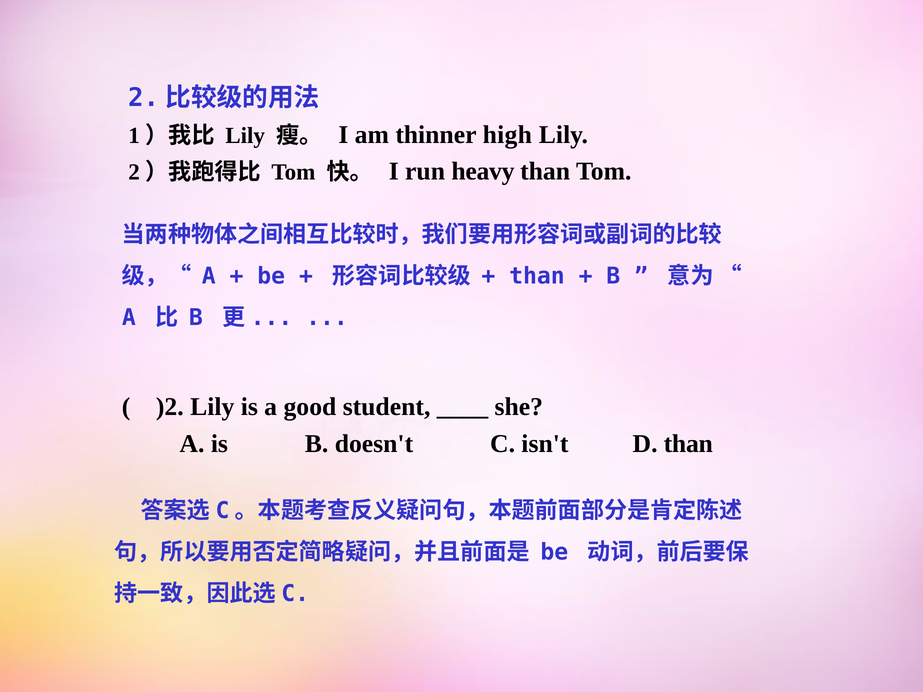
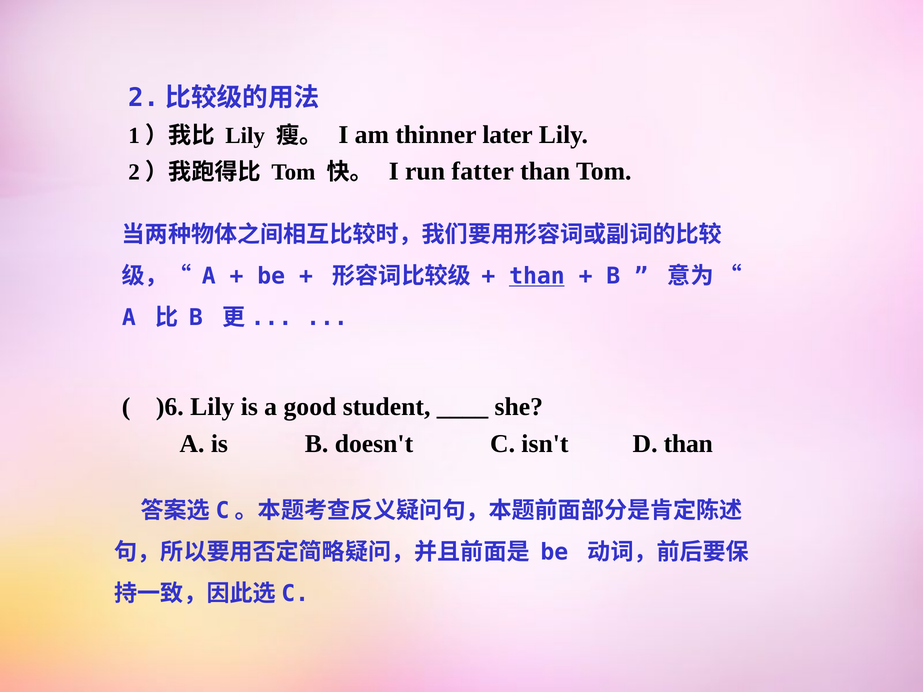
high: high -> later (508, 135)
heavy: heavy -> fatter (483, 172)
than underline: none -> present (537, 276)
)2: )2 -> )6 (170, 407)
